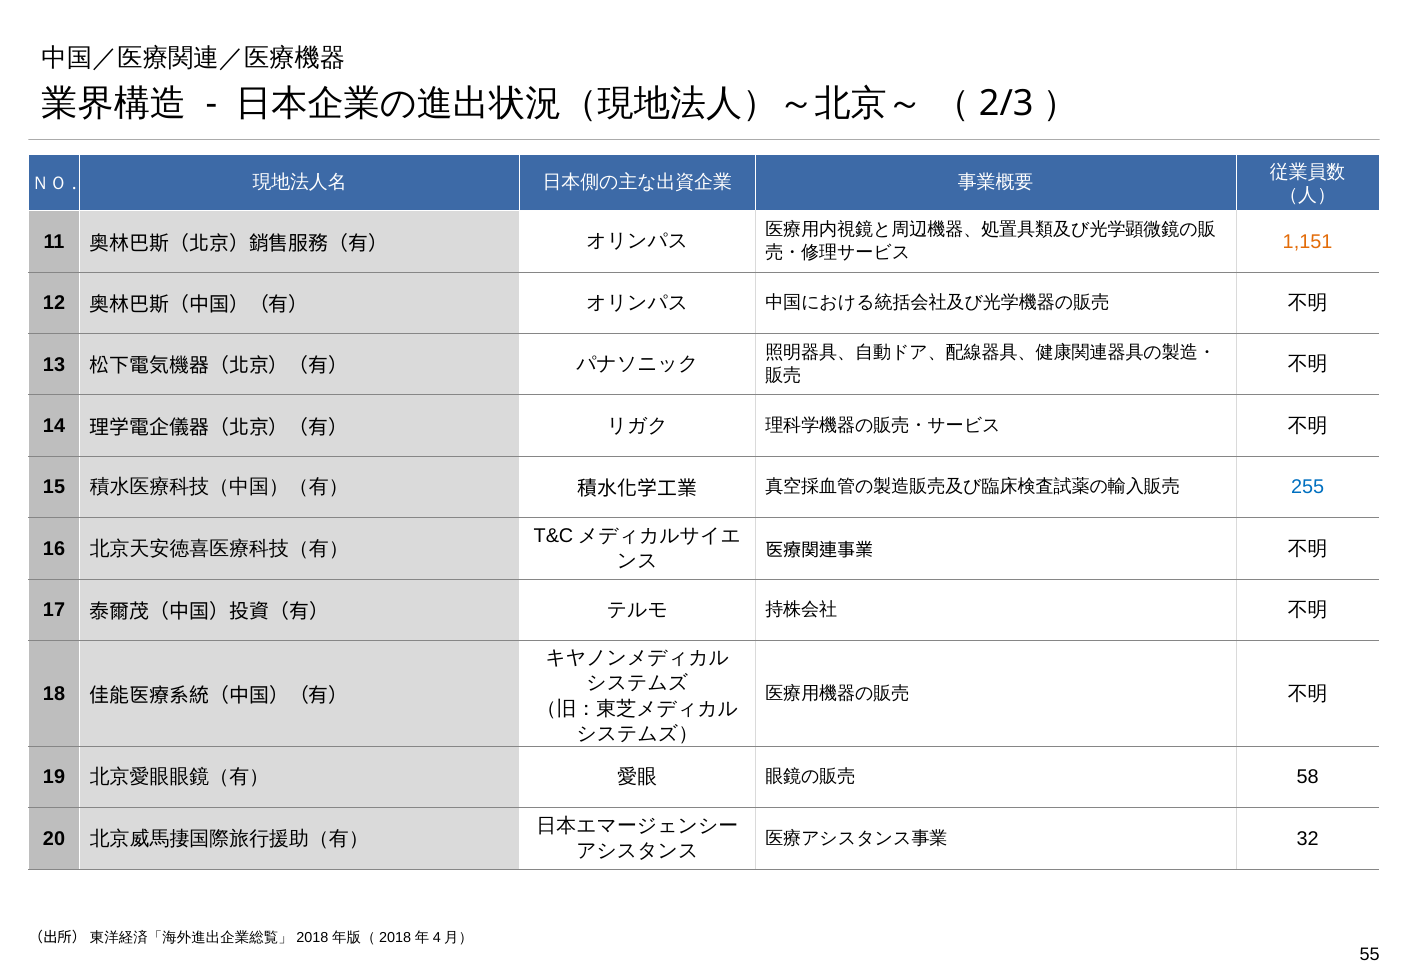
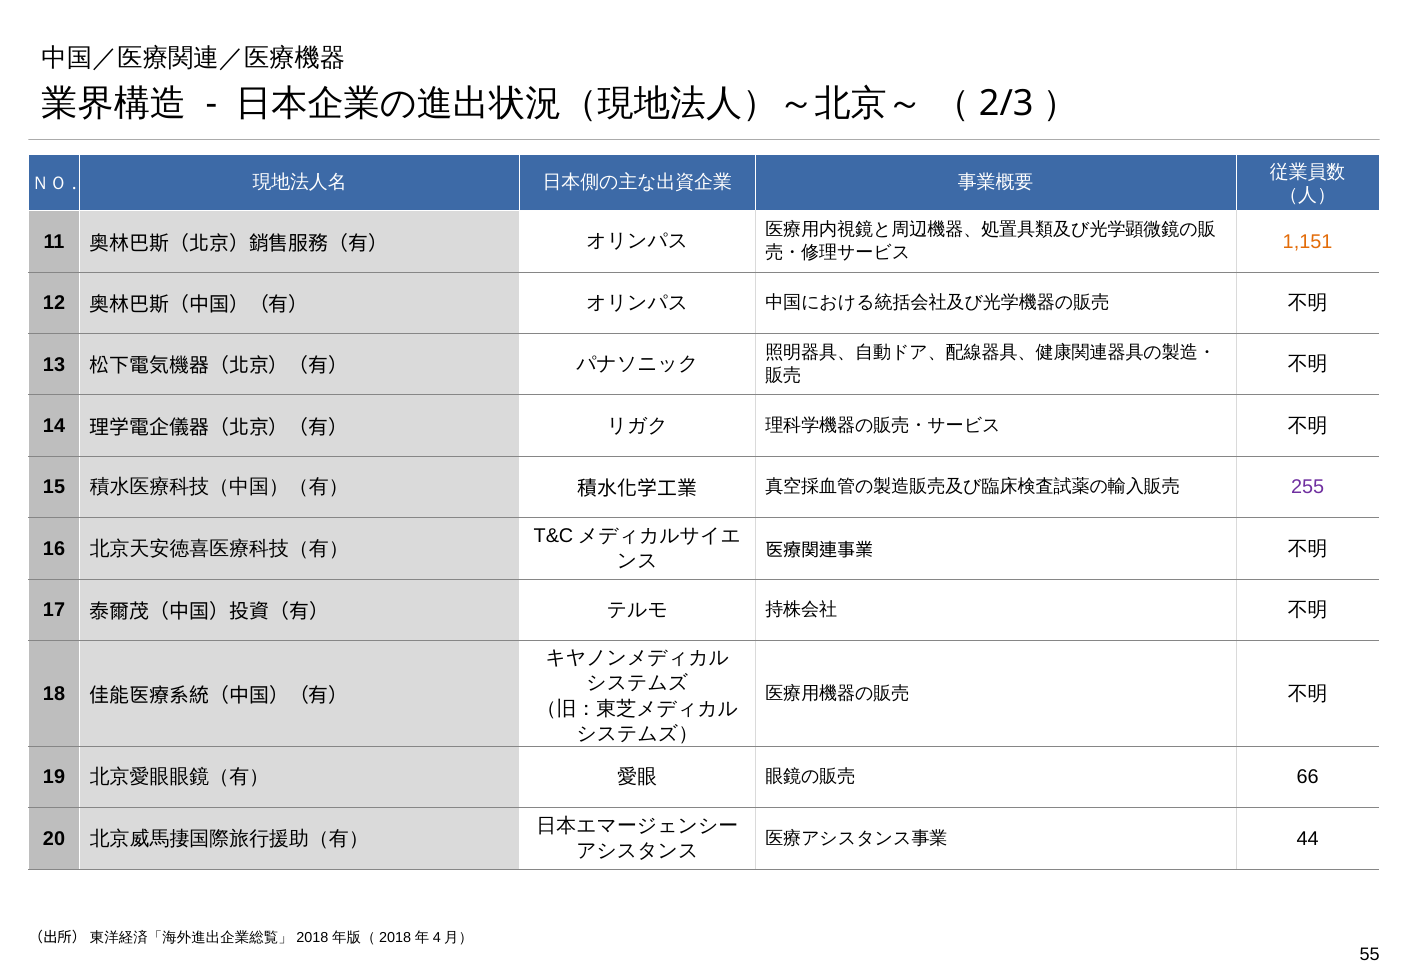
255 colour: blue -> purple (1308, 487)
58: 58 -> 66 (1308, 777)
32: 32 -> 44 (1308, 838)
